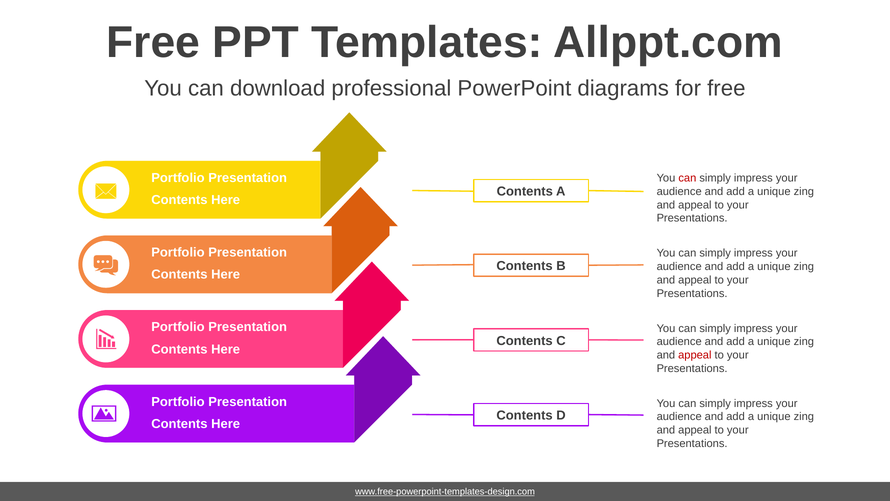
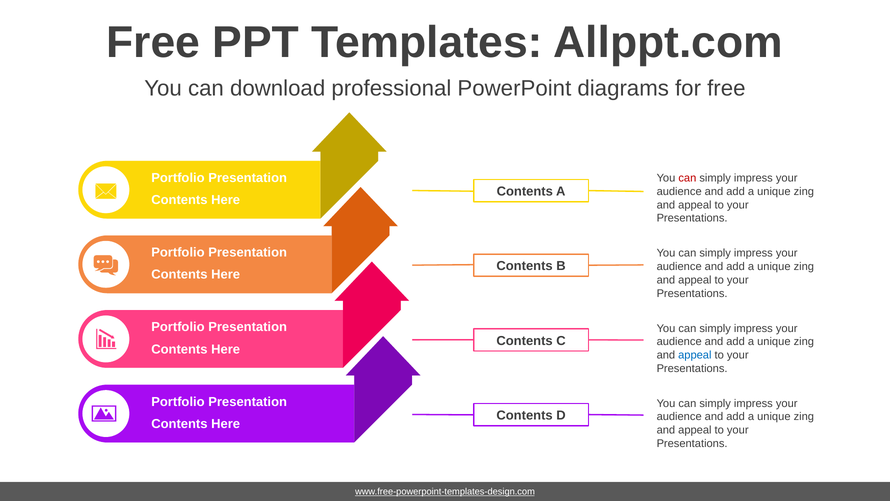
appeal colour: red -> blue (695, 355)
